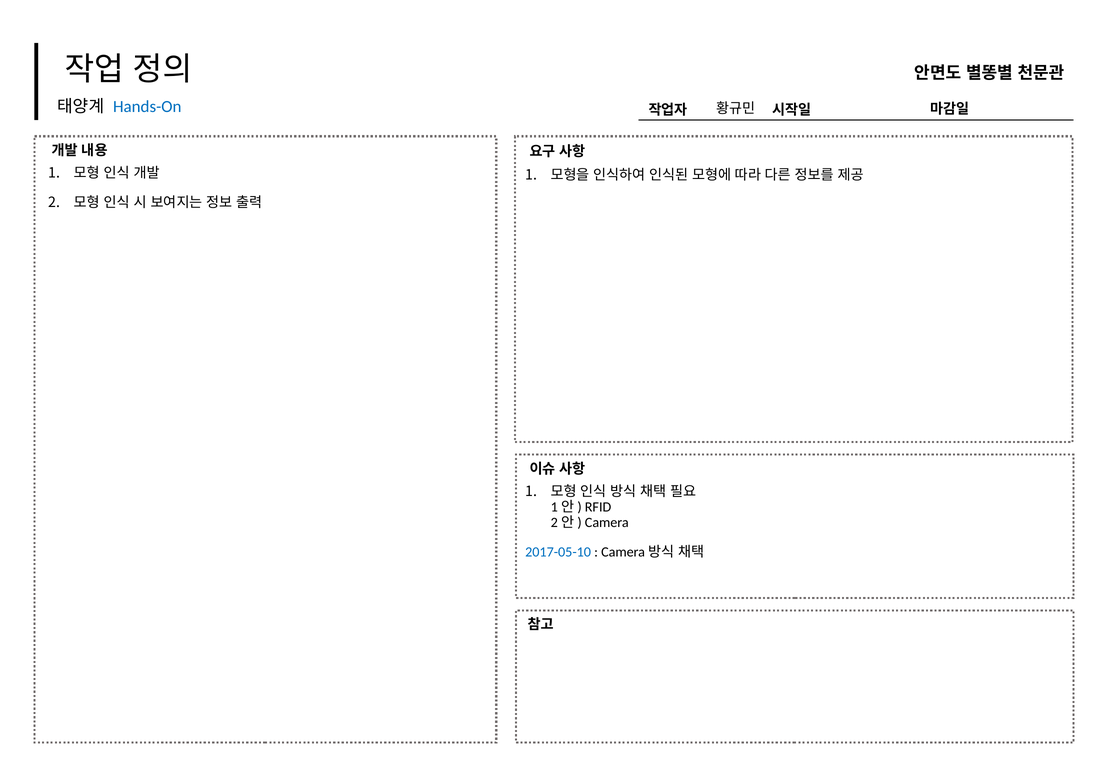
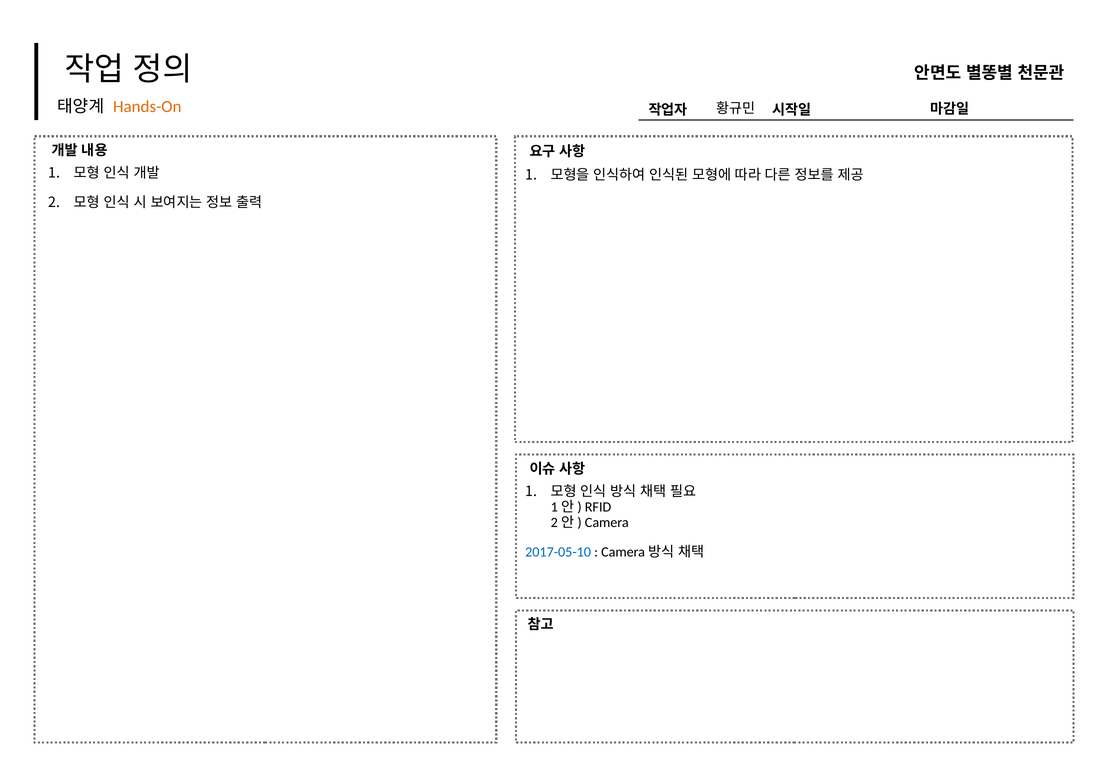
Hands-On colour: blue -> orange (147, 107)
